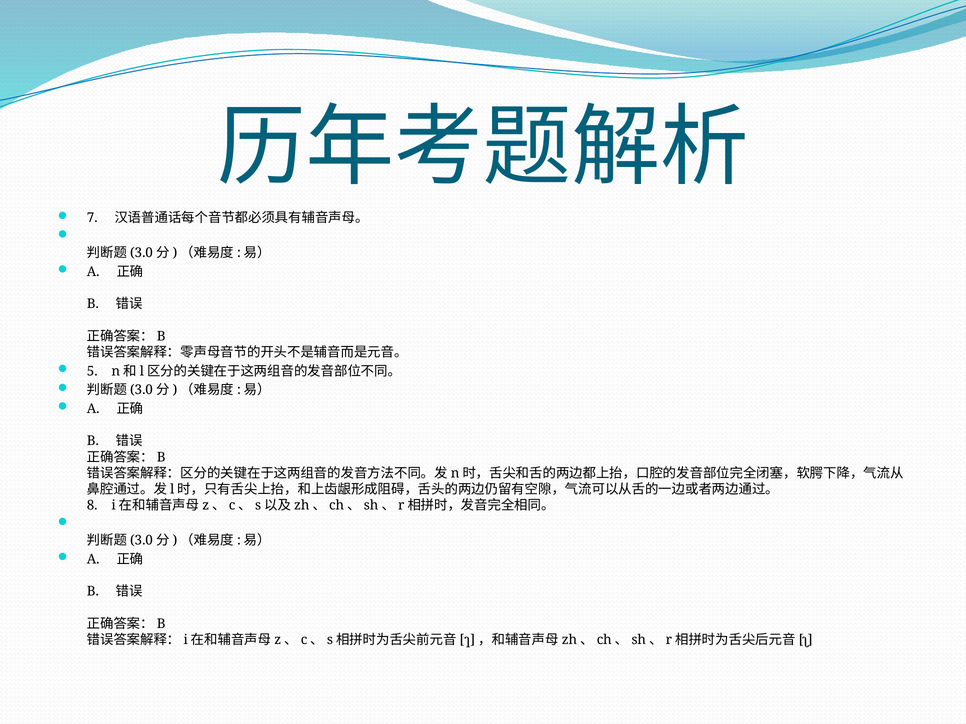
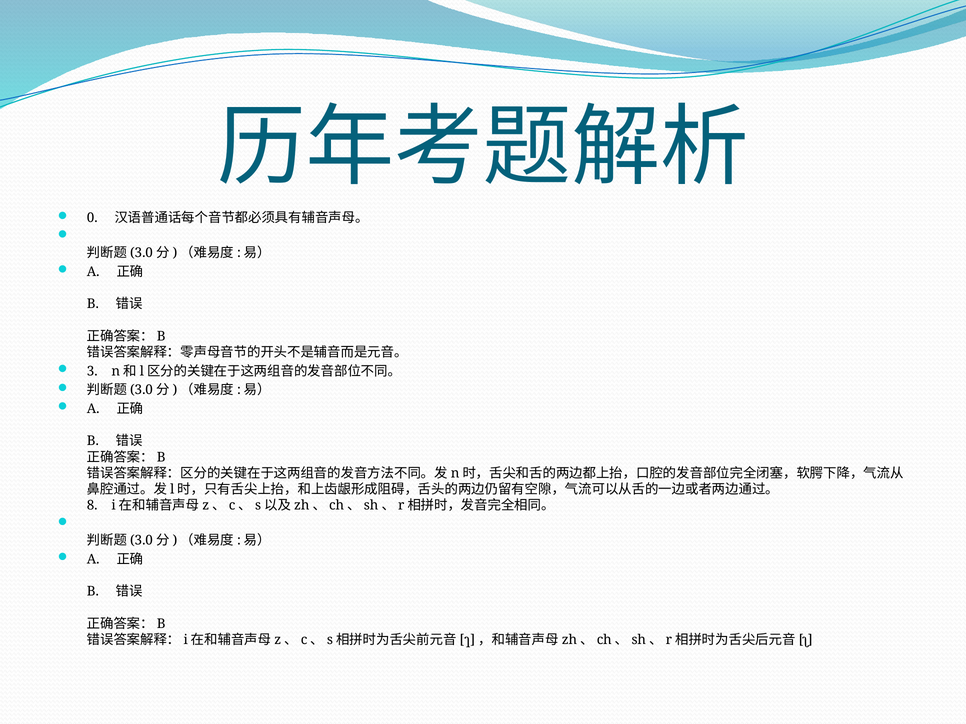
7: 7 -> 0 (92, 218)
5: 5 -> 3 (92, 371)
